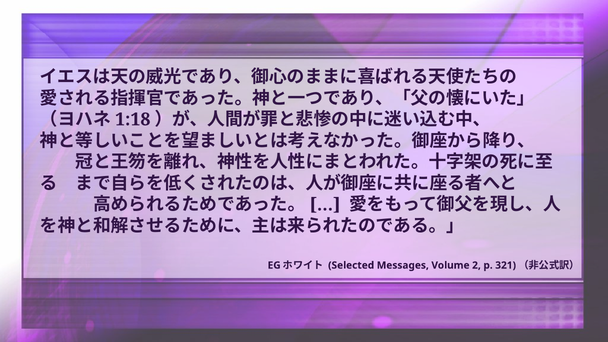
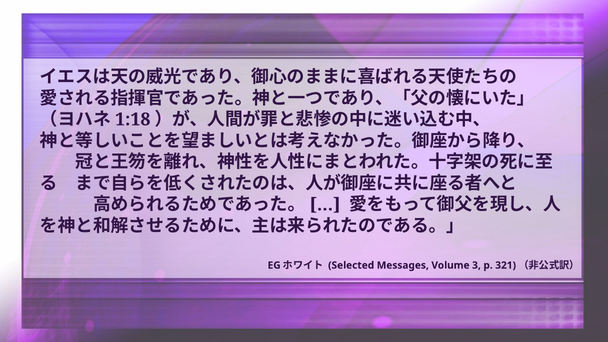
2: 2 -> 3 (476, 265)
